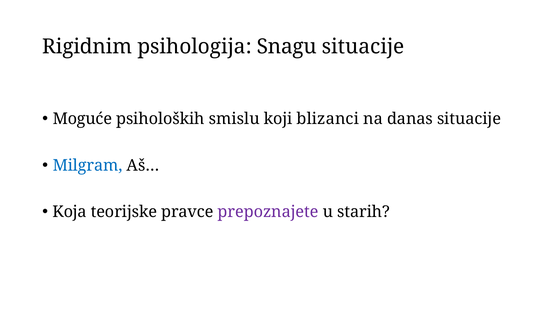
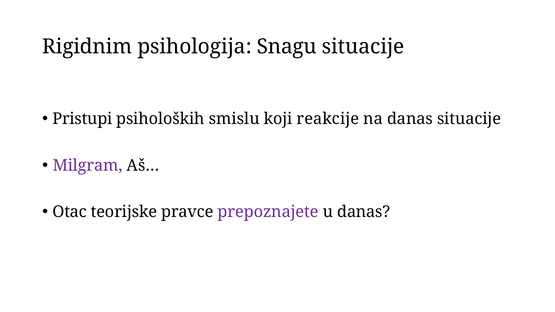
Moguće: Moguće -> Pristupi (82, 119)
blizanci: blizanci -> reakcije (328, 119)
Milgram colour: blue -> purple (88, 165)
Koja: Koja -> Otac (70, 212)
u starih: starih -> danas (364, 212)
